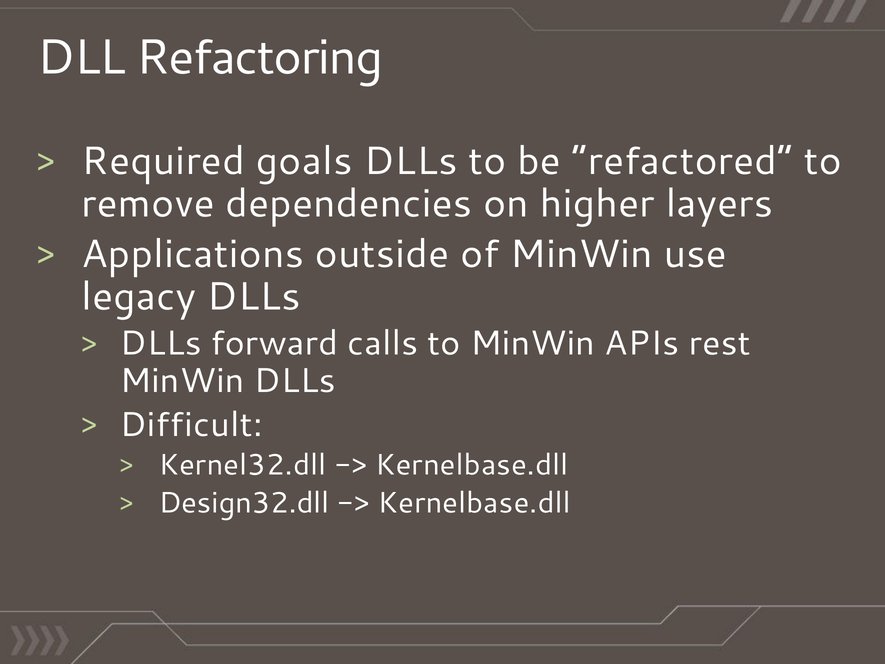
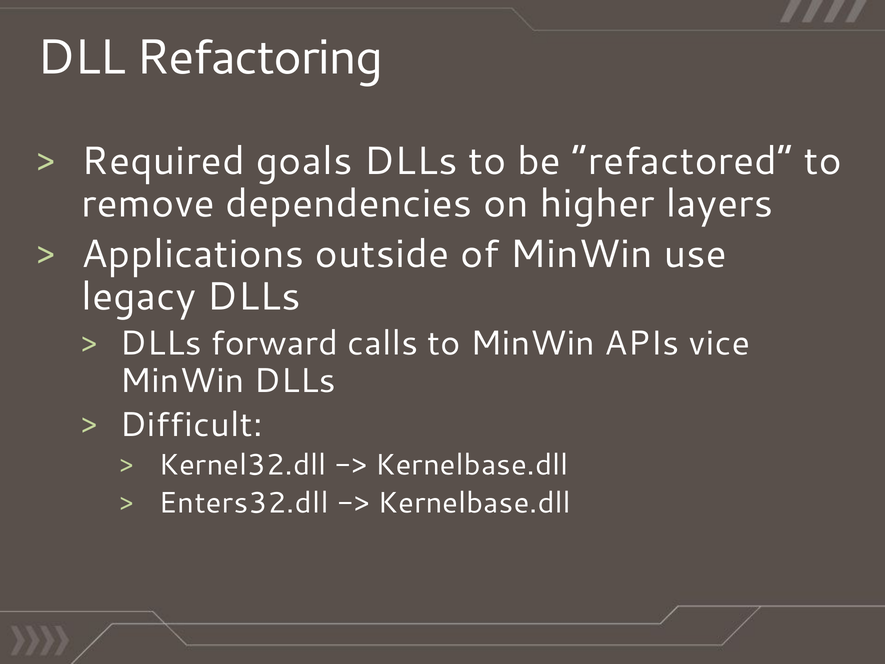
rest: rest -> vice (719, 343)
Design32.dll: Design32.dll -> Enters32.dll (244, 503)
